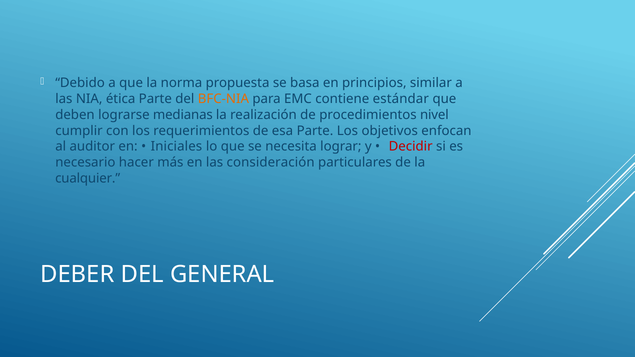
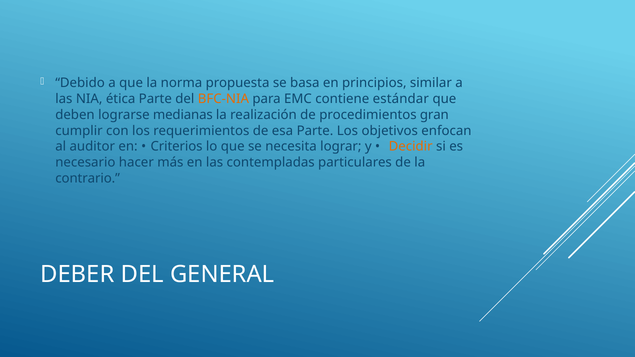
nivel: nivel -> gran (434, 115)
Iniciales: Iniciales -> Criterios (177, 147)
Decidir colour: red -> orange (411, 147)
consideración: consideración -> contempladas (271, 163)
cualquier: cualquier -> contrario (88, 178)
